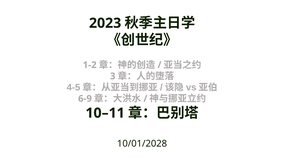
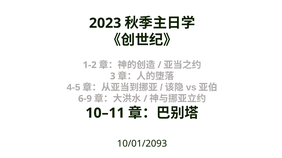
10/01/2028: 10/01/2028 -> 10/01/2093 (142, 144)
